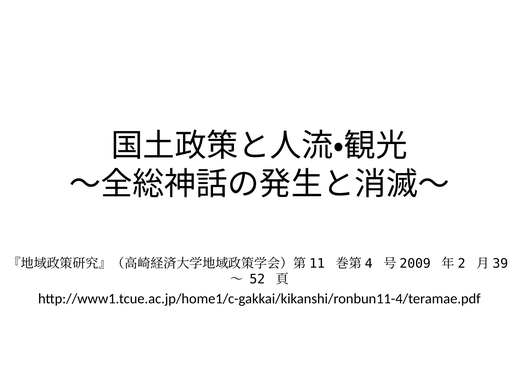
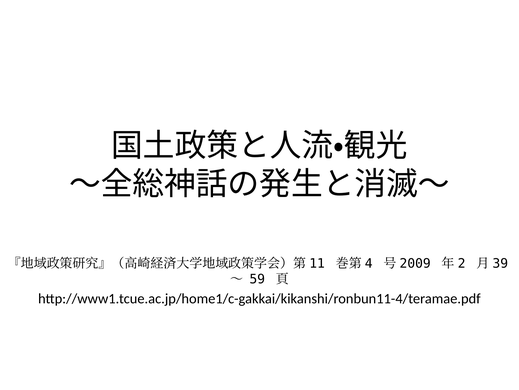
52: 52 -> 59 (257, 279)
